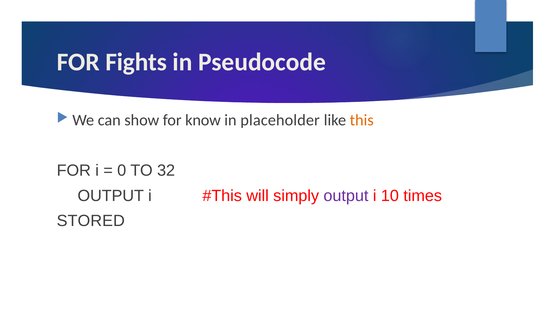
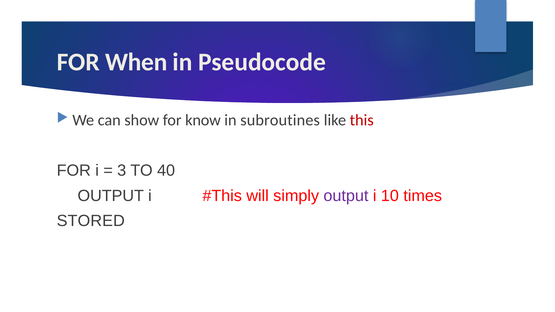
Fights: Fights -> When (136, 62)
placeholder: placeholder -> subroutines (280, 120)
this colour: orange -> red (362, 120)
0: 0 -> 3 (122, 171)
32: 32 -> 40 (166, 171)
